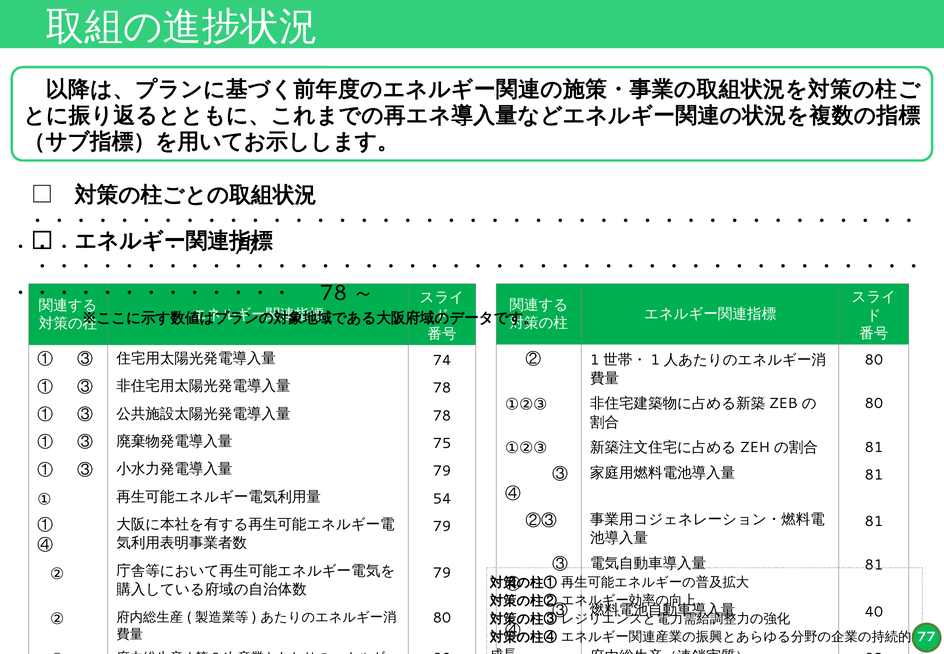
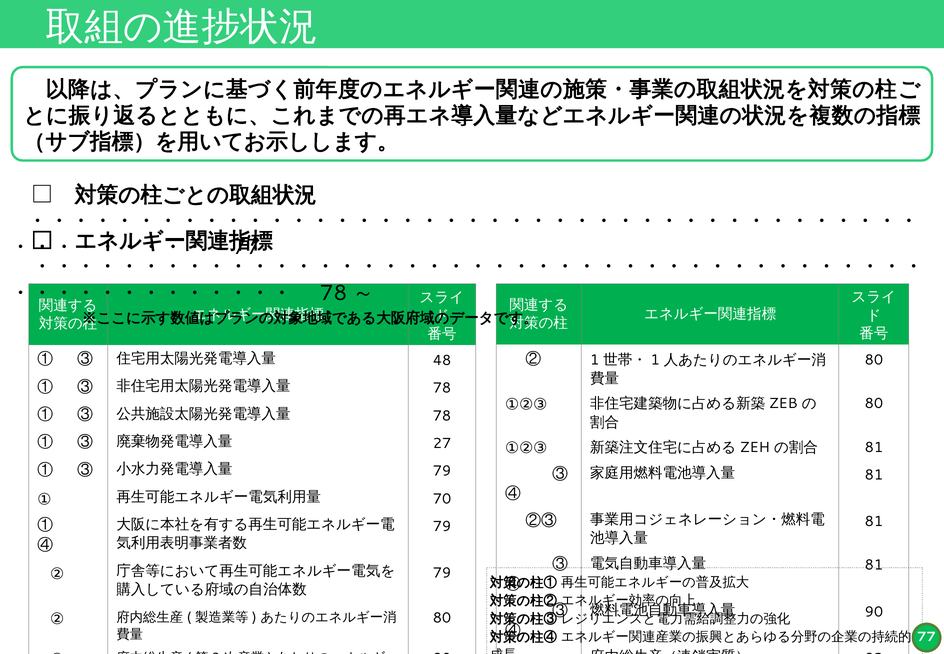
74: 74 -> 48 (442, 360)
75: 75 -> 27 (442, 443)
54: 54 -> 70 (442, 498)
40: 40 -> 90 (874, 611)
